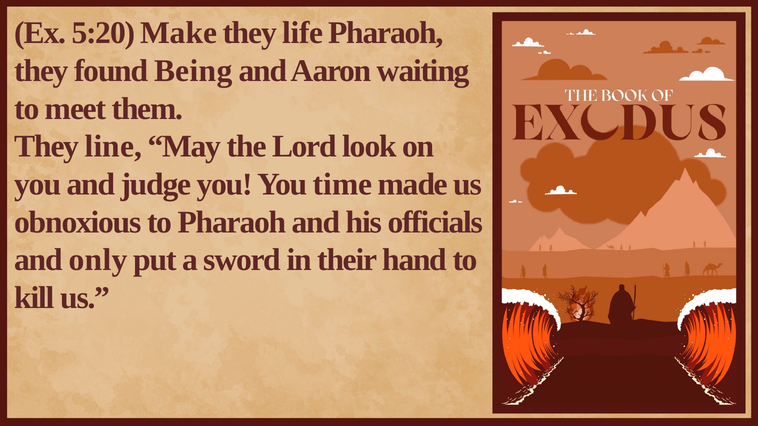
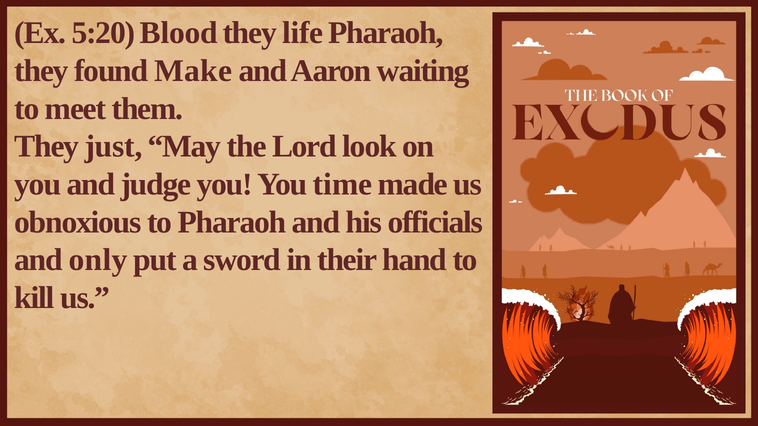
Make: Make -> Blood (179, 33)
Being: Being -> Make (193, 71)
line: line -> just (114, 147)
